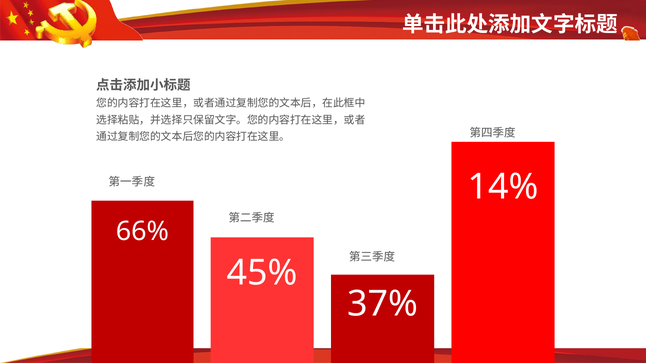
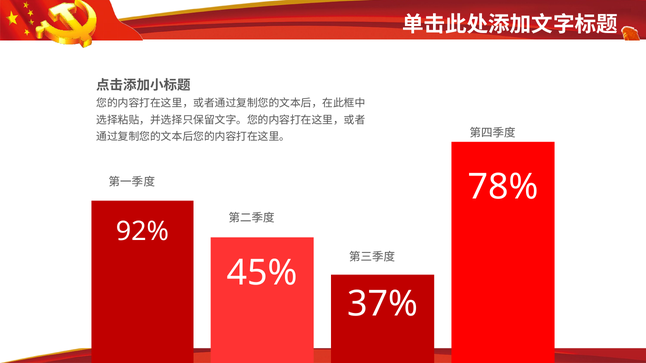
14%: 14% -> 78% (503, 187)
66%: 66% -> 92% (142, 232)
